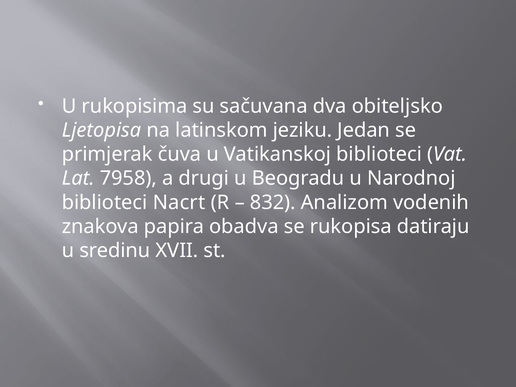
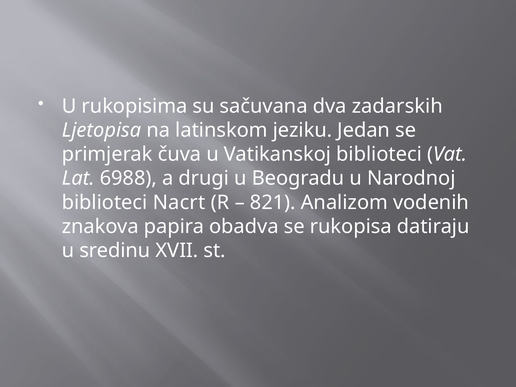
obiteljsko: obiteljsko -> zadarskih (397, 106)
7958: 7958 -> 6988 (128, 178)
832: 832 -> 821 (273, 202)
